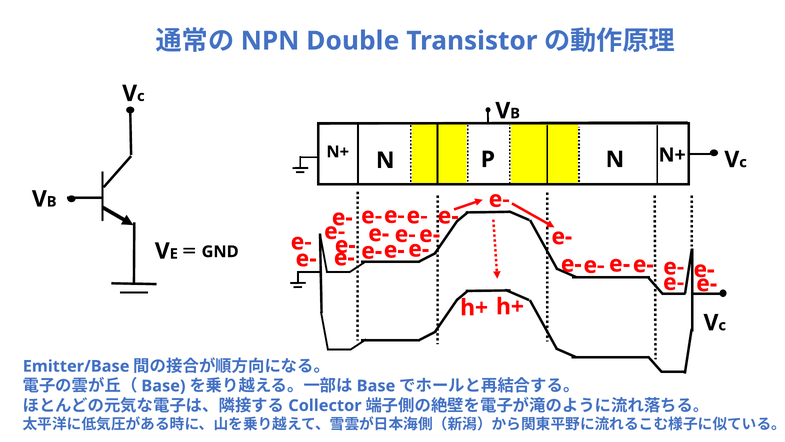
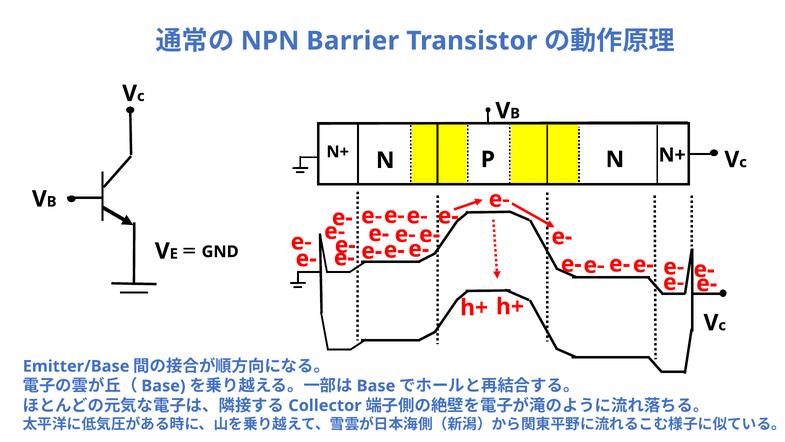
Double: Double -> Barrier (353, 41)
